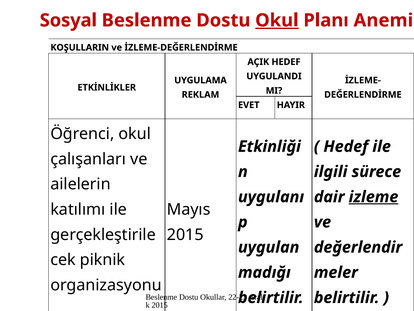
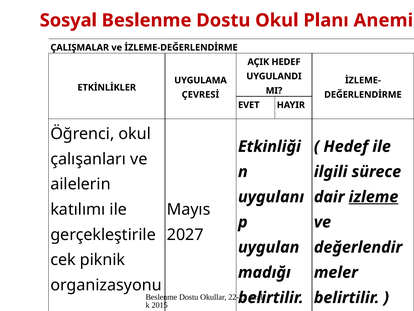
Okul underline: present -> none (277, 20)
KOŞULLARIN: KOŞULLARIN -> ÇALIŞMALAR (80, 47)
REKLAM: REKLAM -> ÇEVRESİ (200, 95)
2015: 2015 -> 2027 (185, 234)
